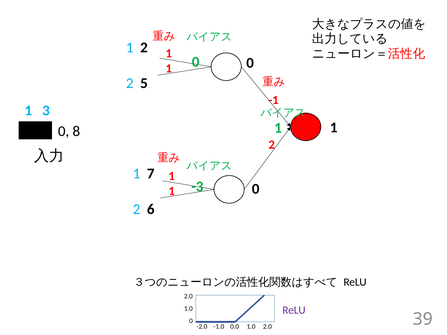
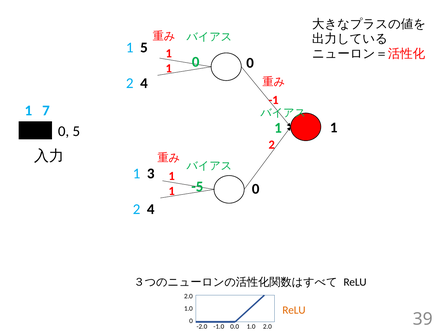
1 2: 2 -> 5 (144, 48)
5: 5 -> 4 (144, 83)
3: 3 -> 7 (46, 111)
0 8: 8 -> 5 (76, 131)
7: 7 -> 3 (151, 174)
-3: -3 -> -5 (197, 187)
6: 6 -> 4 (151, 209)
ReLU colour: purple -> orange (294, 310)
